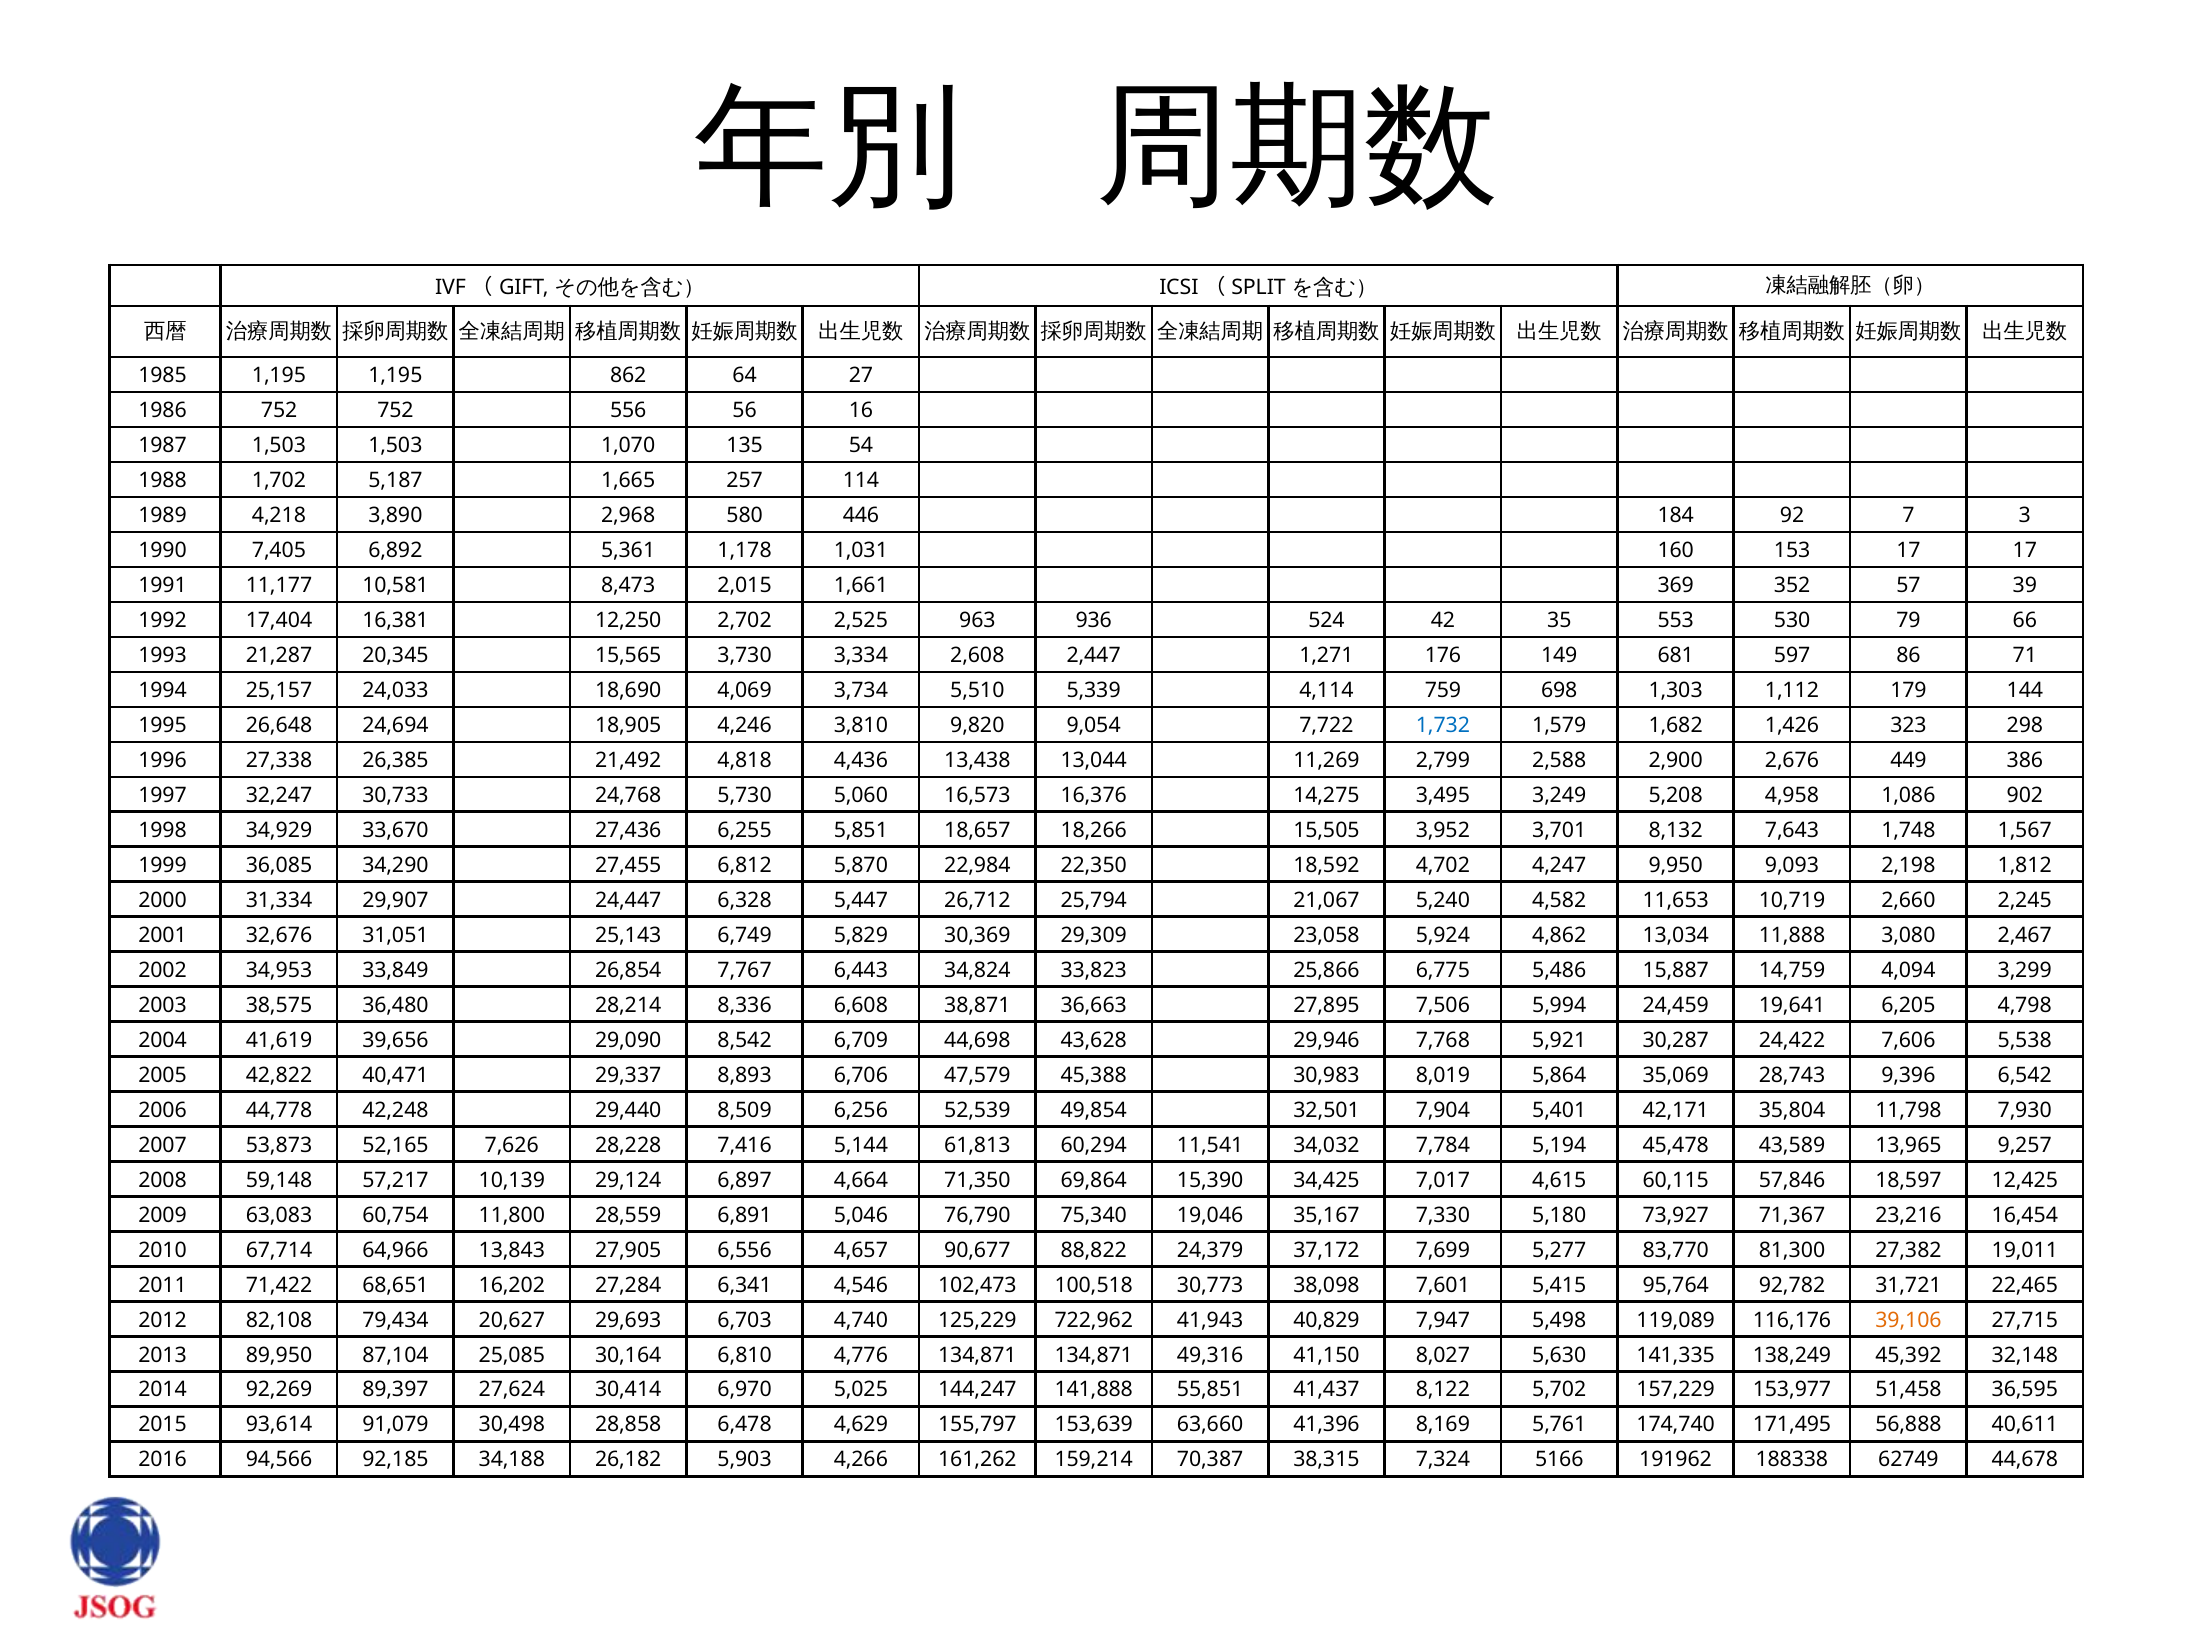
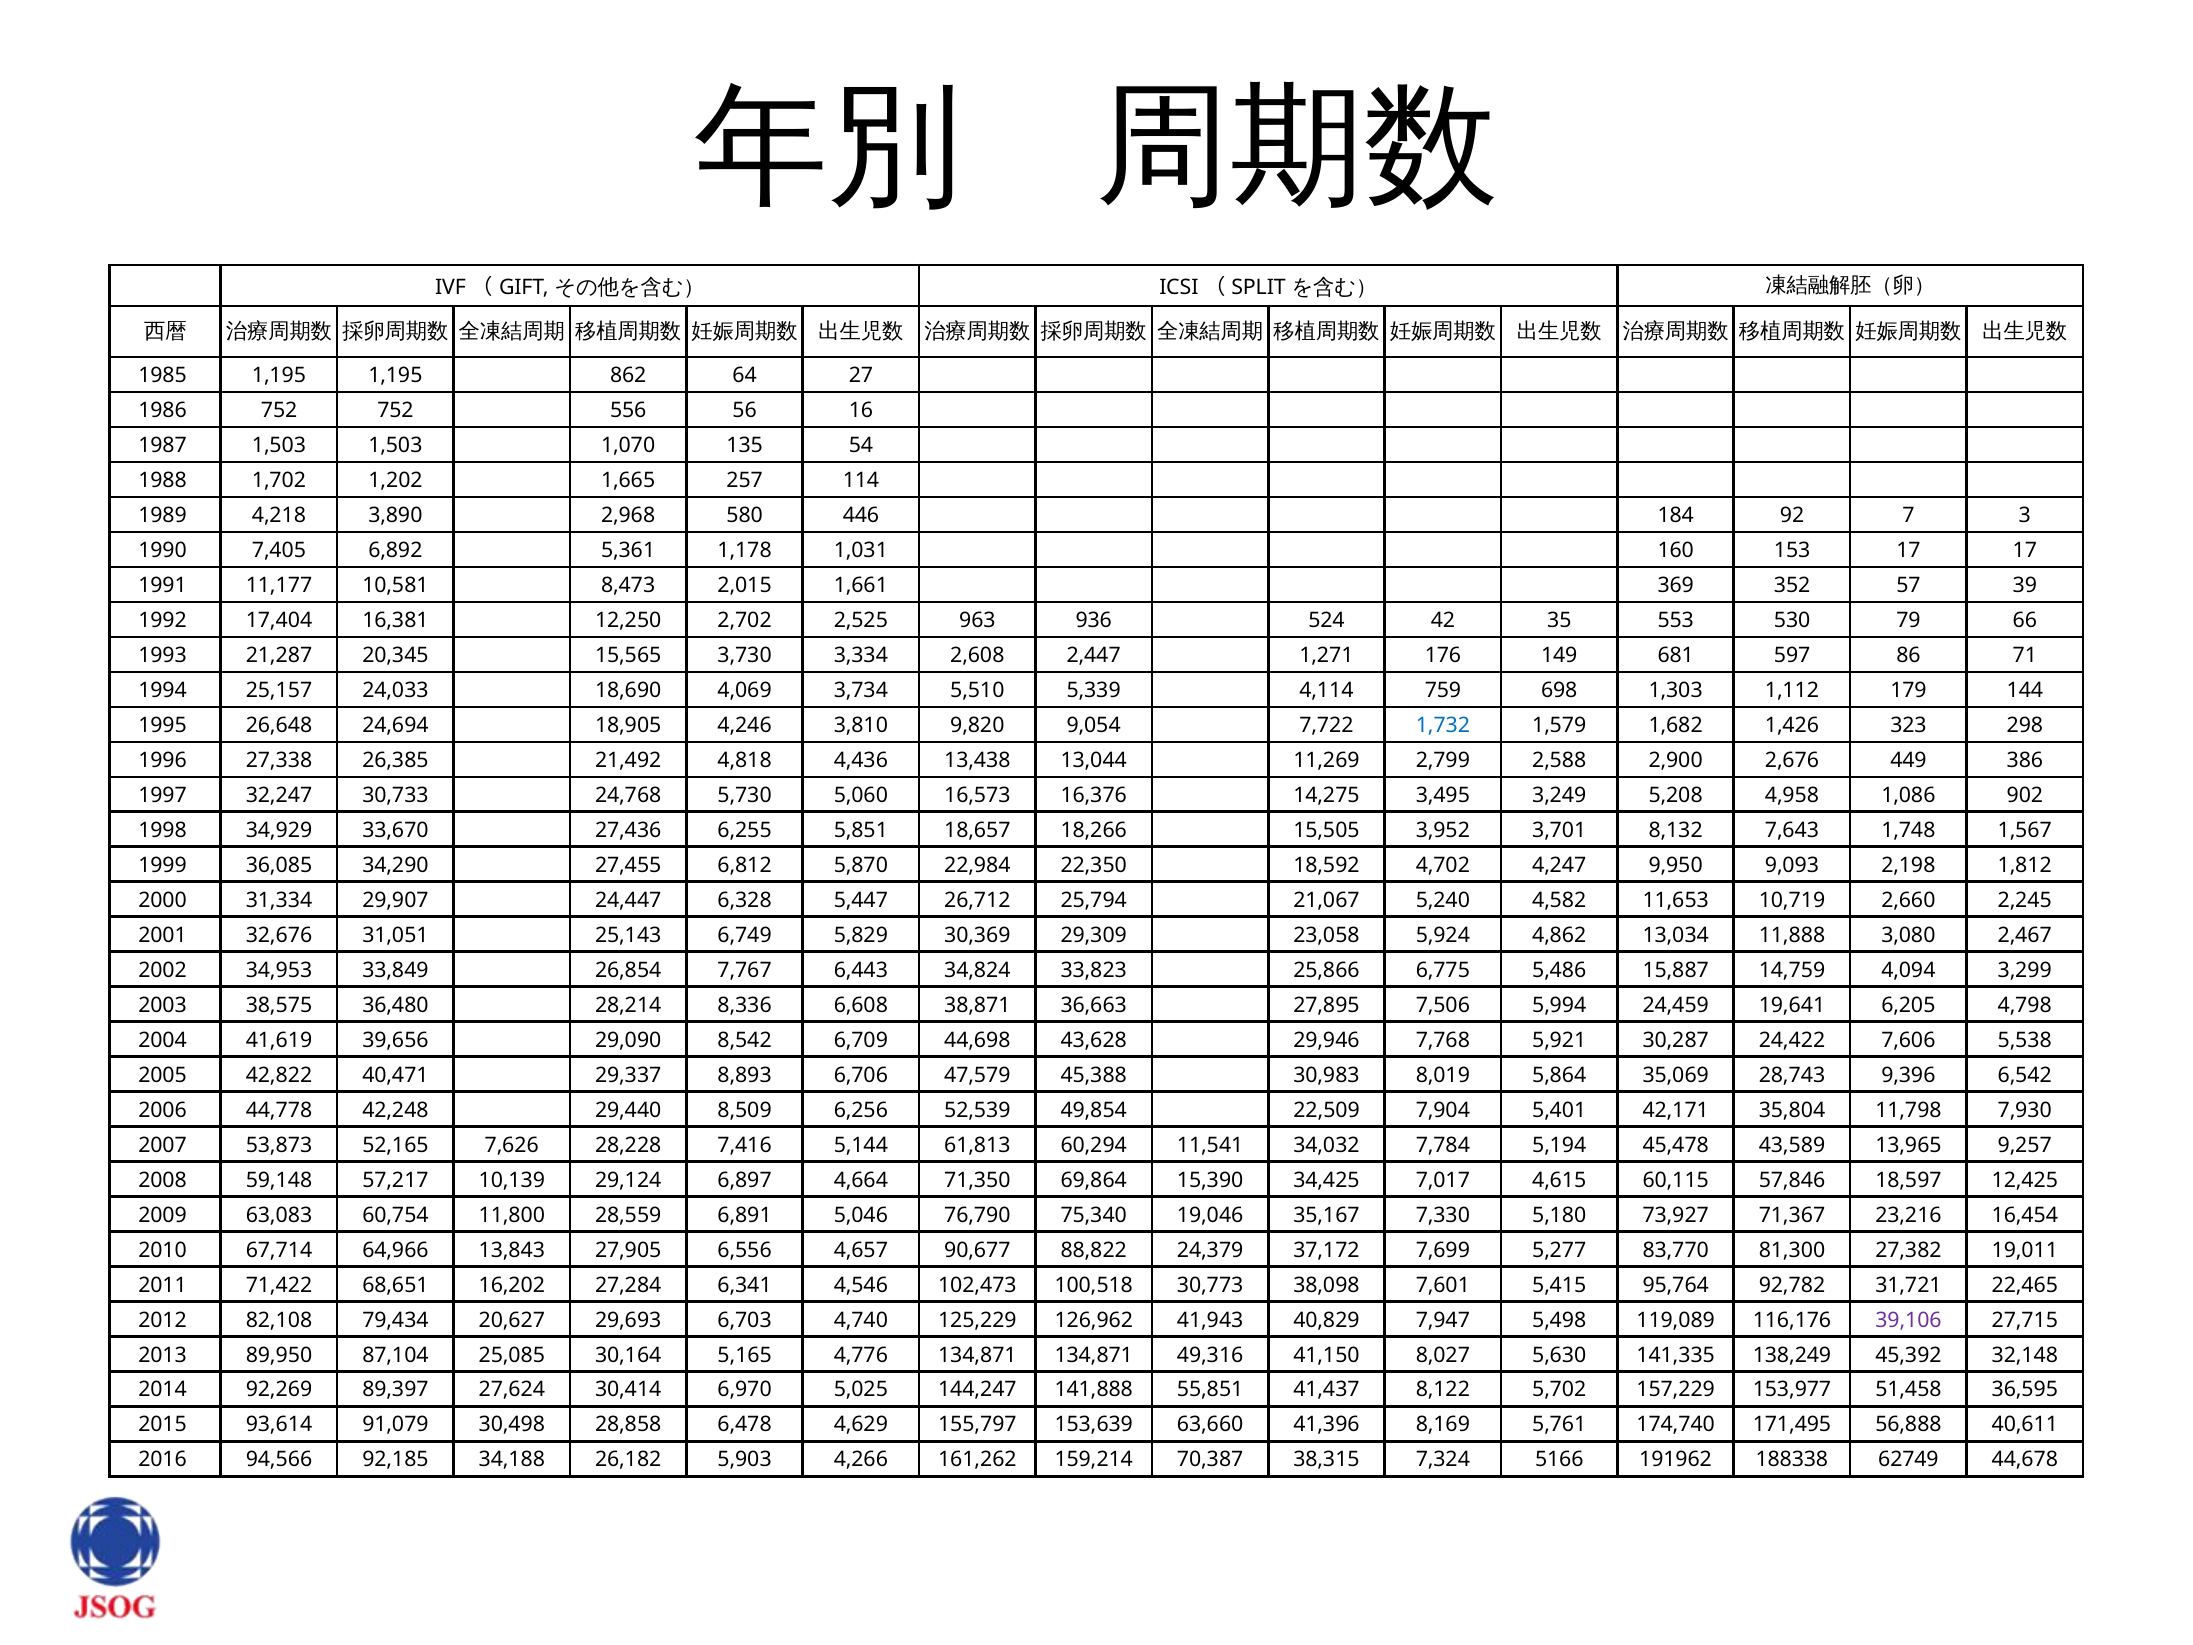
5,187: 5,187 -> 1,202 (395, 481)
32,501: 32,501 -> 22,509 (1327, 1110)
722,962: 722,962 -> 126,962 (1094, 1320)
39,106 colour: orange -> purple (1908, 1320)
6,810: 6,810 -> 5,165 (745, 1355)
